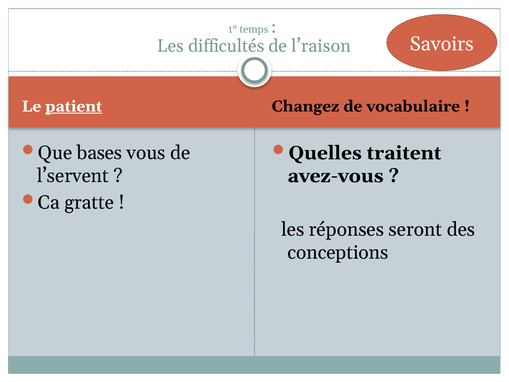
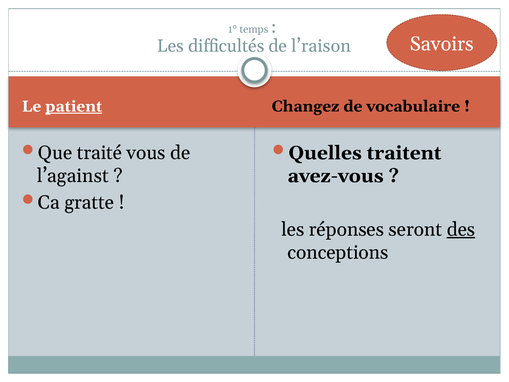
bases: bases -> traité (99, 153)
l’servent: l’servent -> l’against (73, 176)
des underline: none -> present (461, 229)
